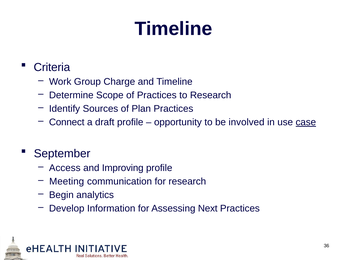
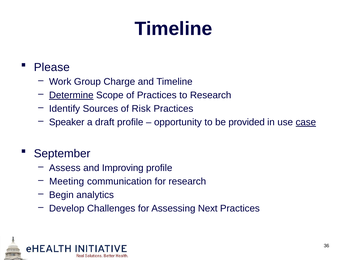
Criteria: Criteria -> Please (52, 67)
Determine underline: none -> present (71, 95)
Plan: Plan -> Risk (141, 109)
Connect: Connect -> Speaker (67, 122)
involved: involved -> provided (247, 122)
Access: Access -> Assess (65, 168)
Information: Information -> Challenges (111, 209)
